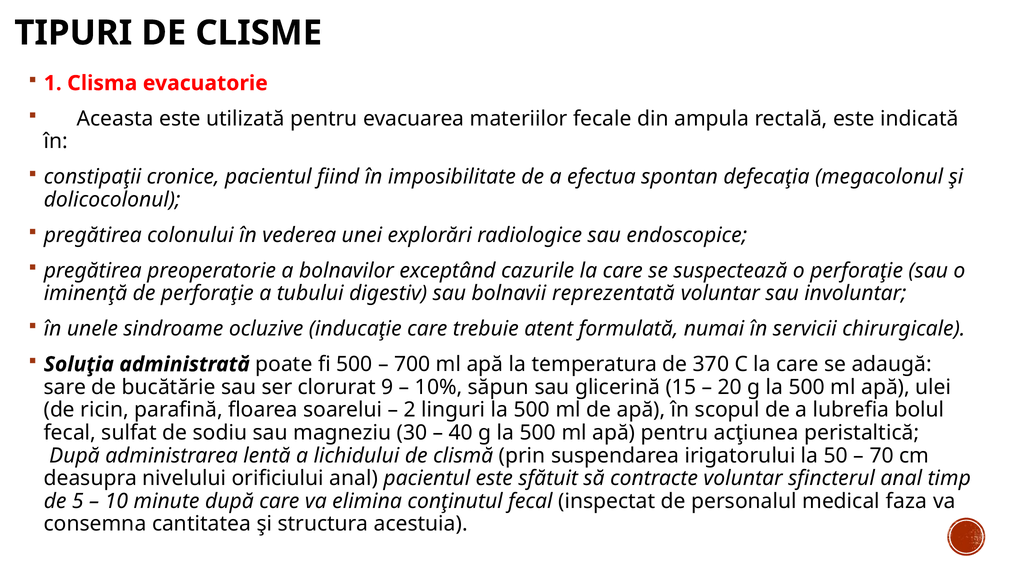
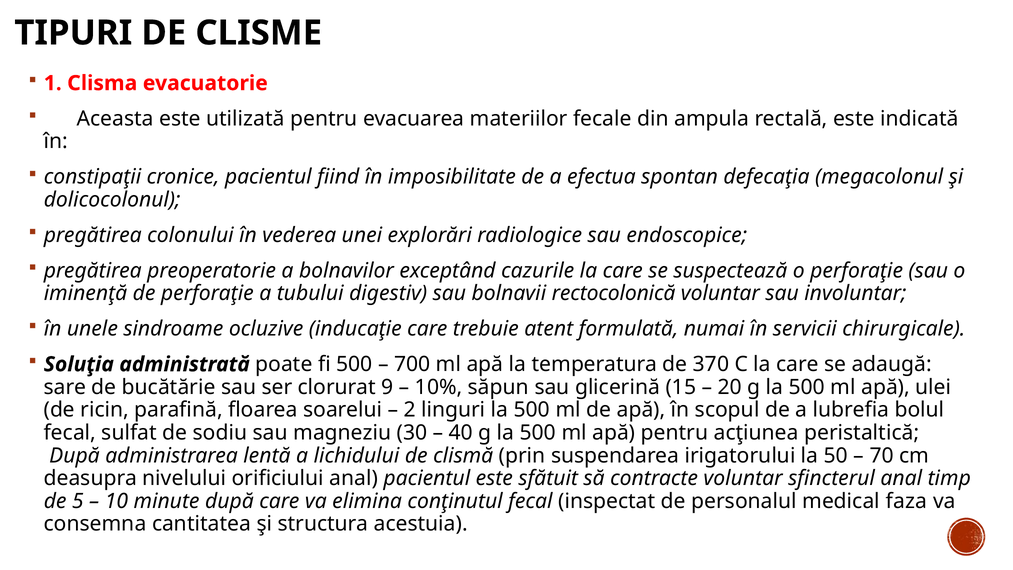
reprezentată: reprezentată -> rectocolonică (614, 293)
